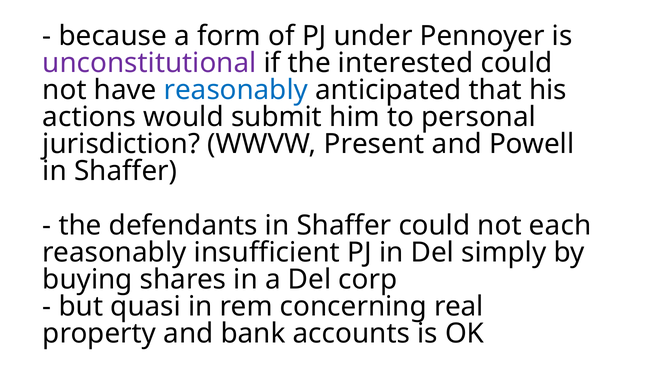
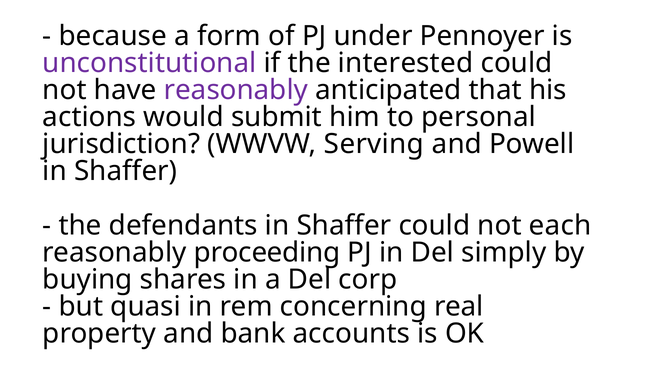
reasonably colour: blue -> purple (236, 90)
Present: Present -> Serving (374, 144)
insufficient: insufficient -> proceeding (267, 253)
